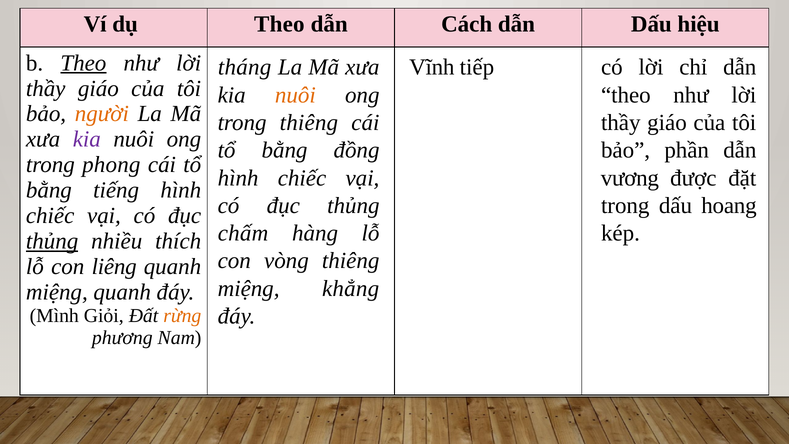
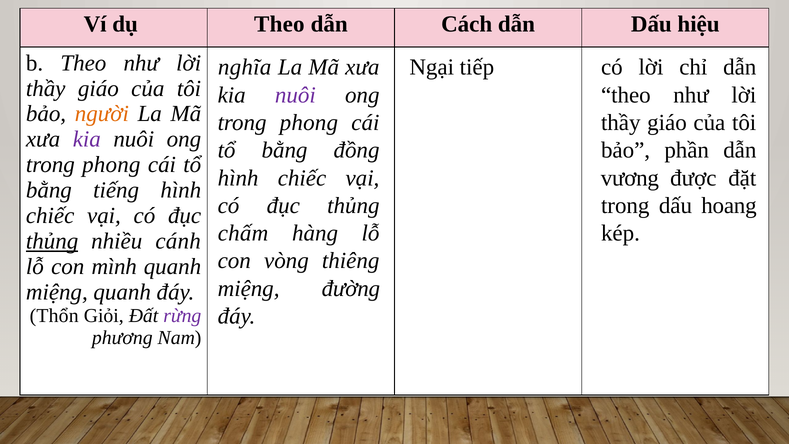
Theo underline: present -> none (83, 63)
tháng: tháng -> nghĩa (245, 67)
Vĩnh: Vĩnh -> Ngại (432, 67)
nuôi colour: orange -> purple (295, 95)
thiêng: thiêng -> phong (309, 123)
thích: thích -> cánh (178, 241)
liêng: liêng -> mình (114, 267)
khẳng: khẳng -> đường (351, 288)
Mình: Mình -> Thổn (54, 316)
rừng colour: orange -> purple (182, 316)
